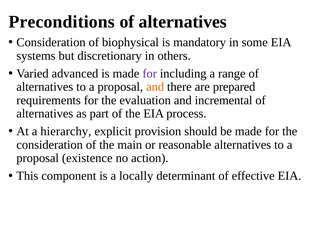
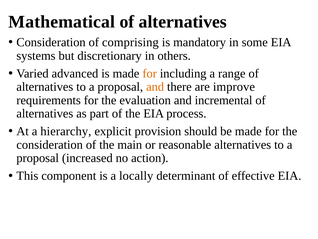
Preconditions: Preconditions -> Mathematical (62, 22)
biophysical: biophysical -> comprising (130, 42)
for colour: purple -> orange (150, 73)
prepared: prepared -> improve (234, 87)
existence: existence -> increased (87, 158)
